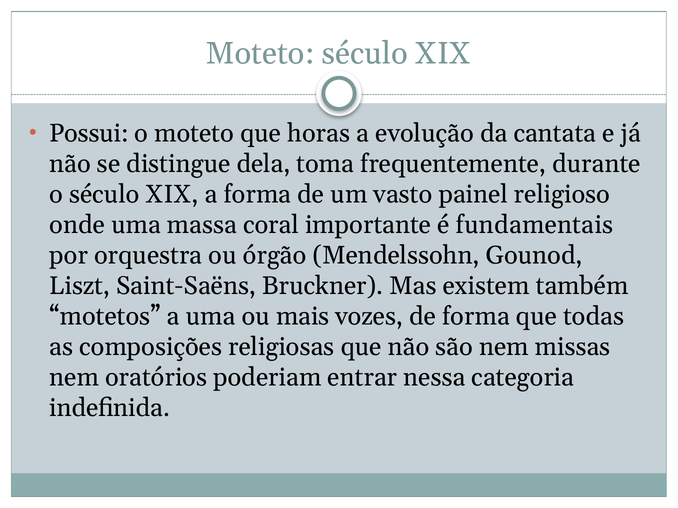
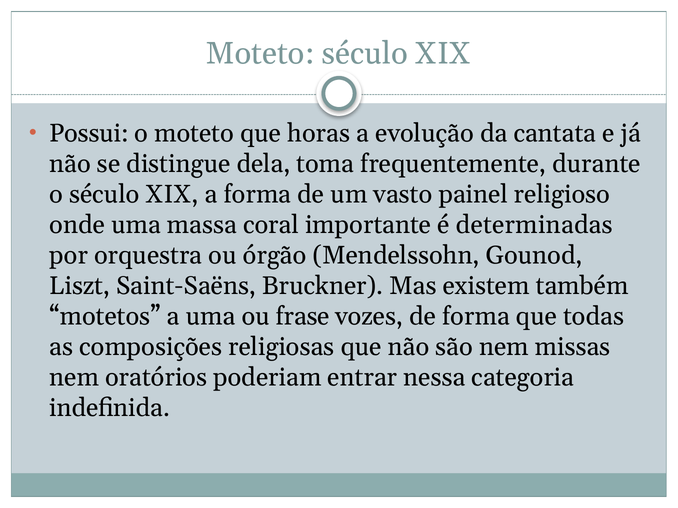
fundamentais: fundamentais -> determinadas (534, 225)
mais: mais -> frase (303, 317)
